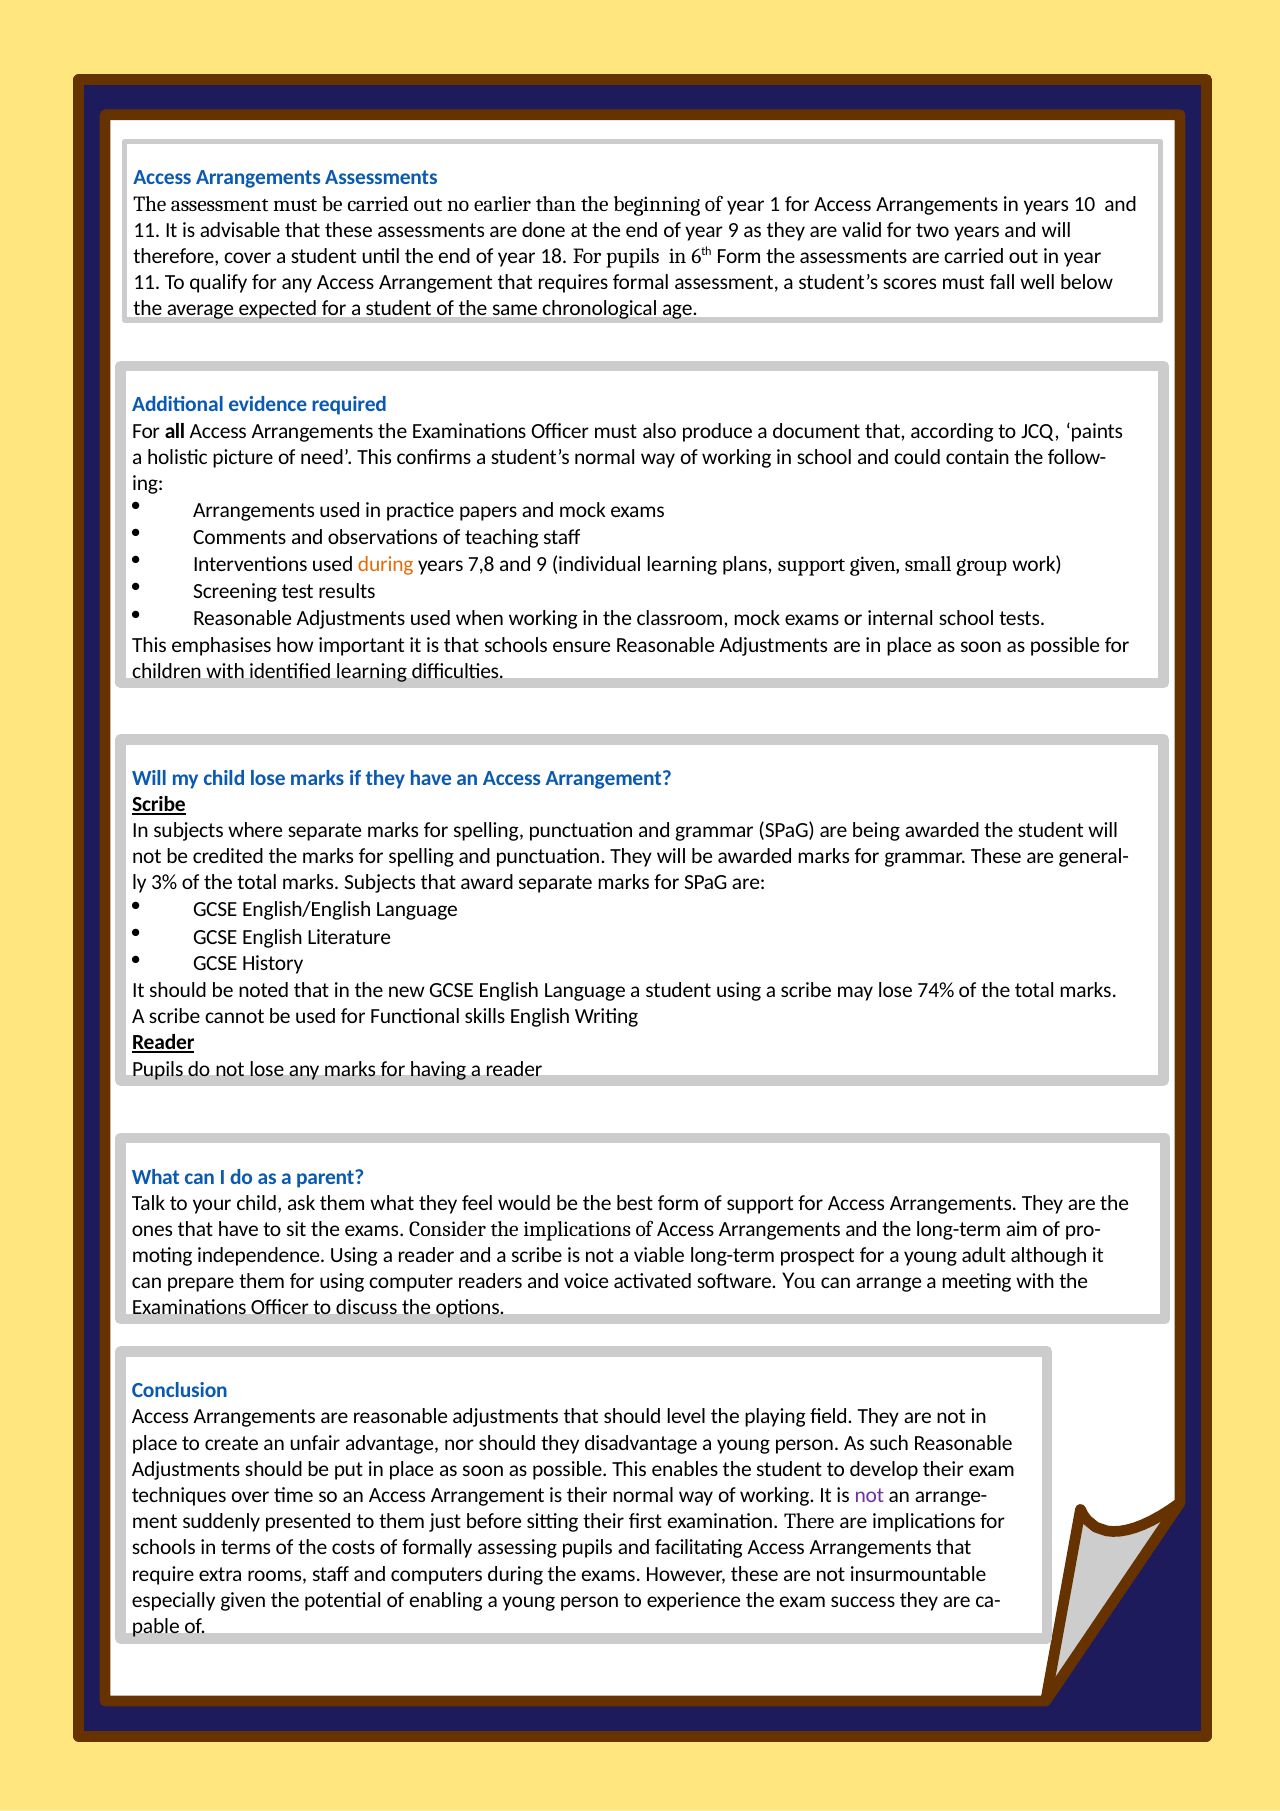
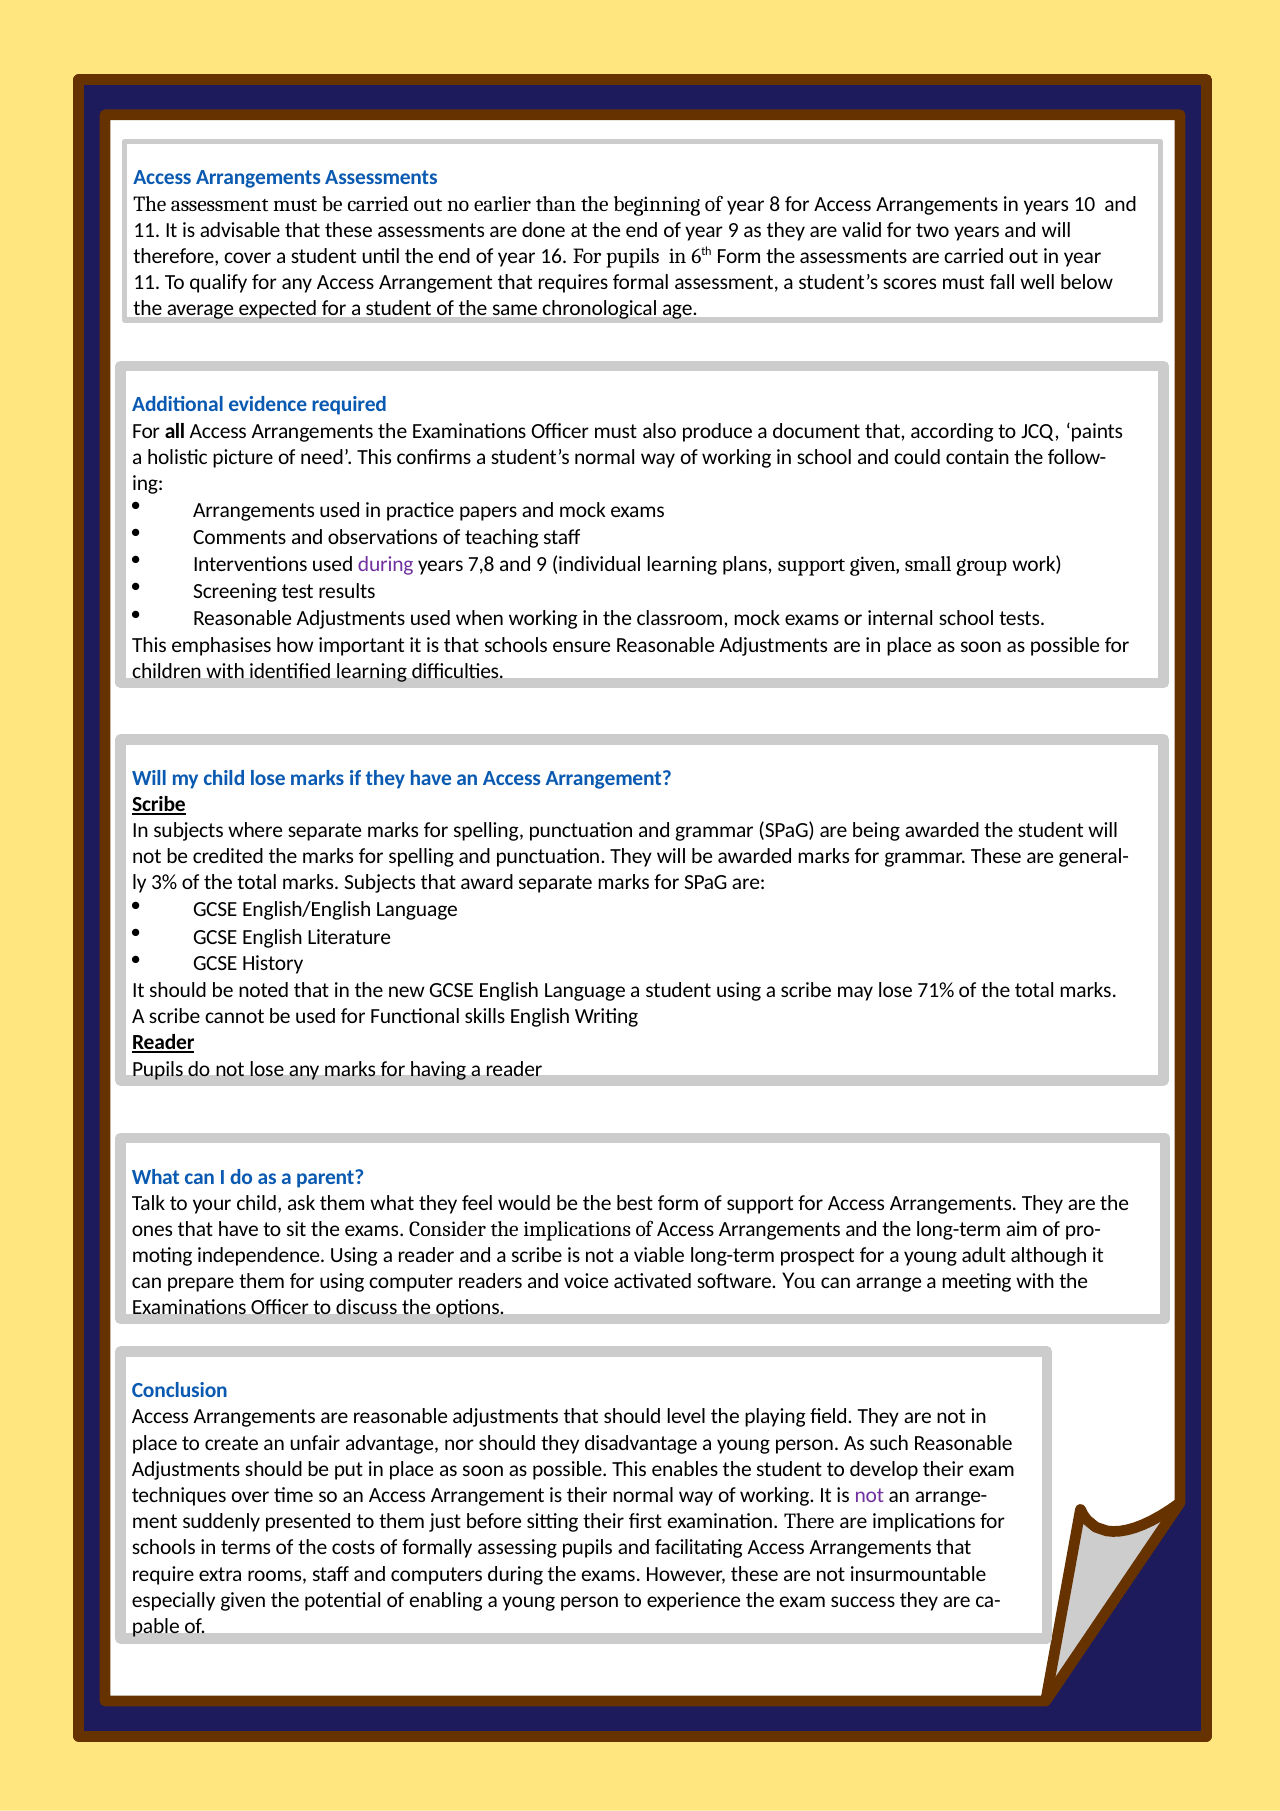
1: 1 -> 8 (775, 205)
18: 18 -> 16 (554, 256)
during colour: orange -> purple (386, 564)
74%: 74% -> 71% (936, 990)
